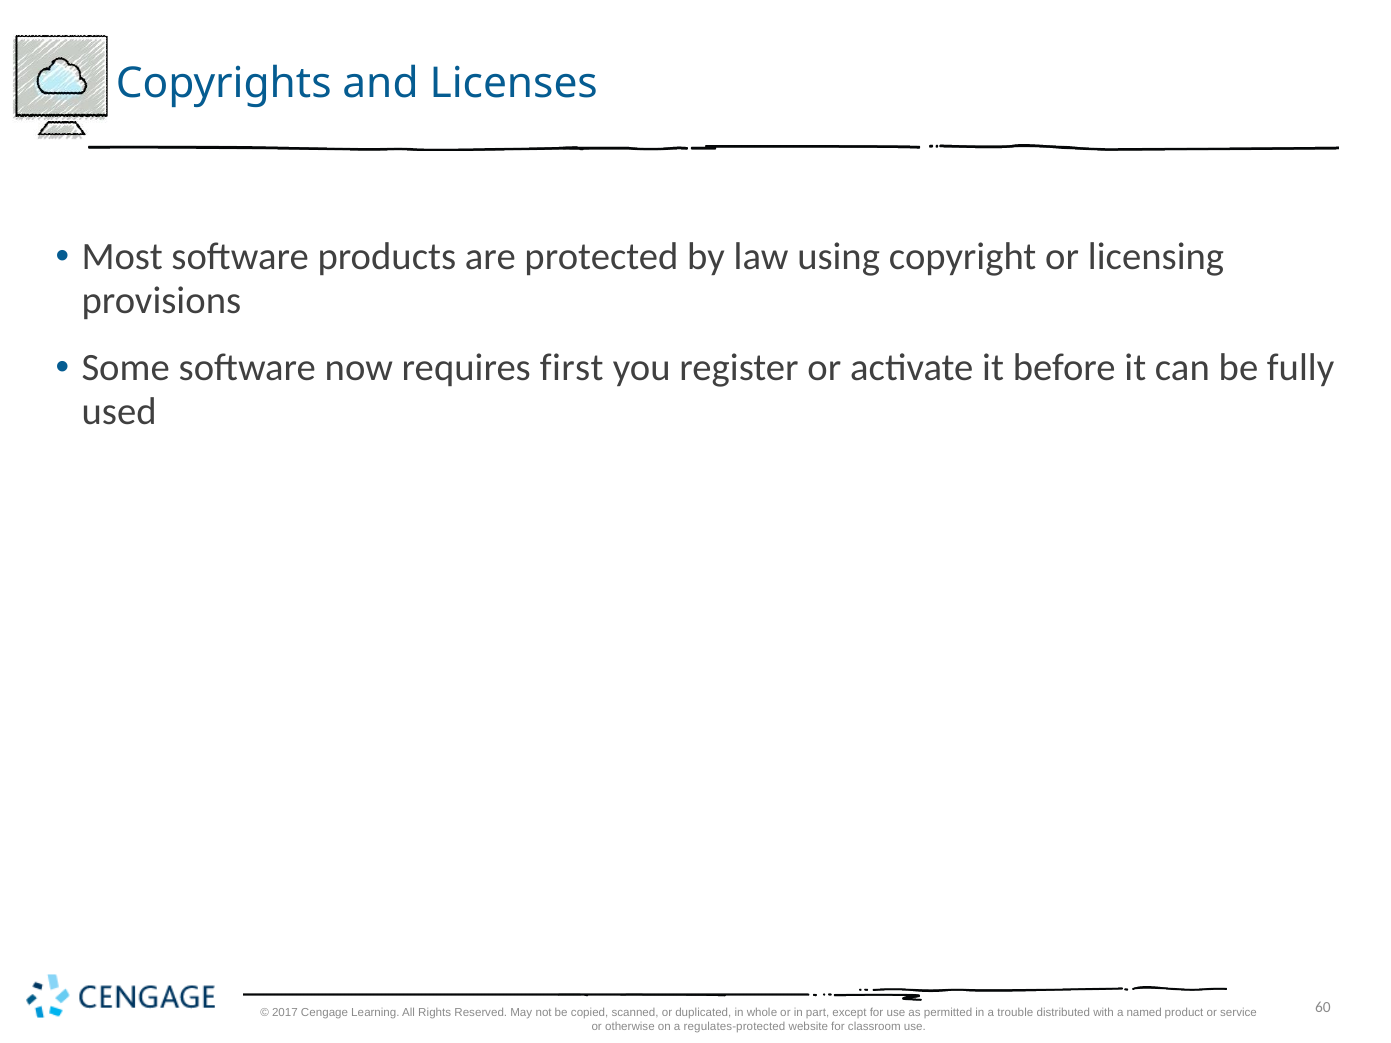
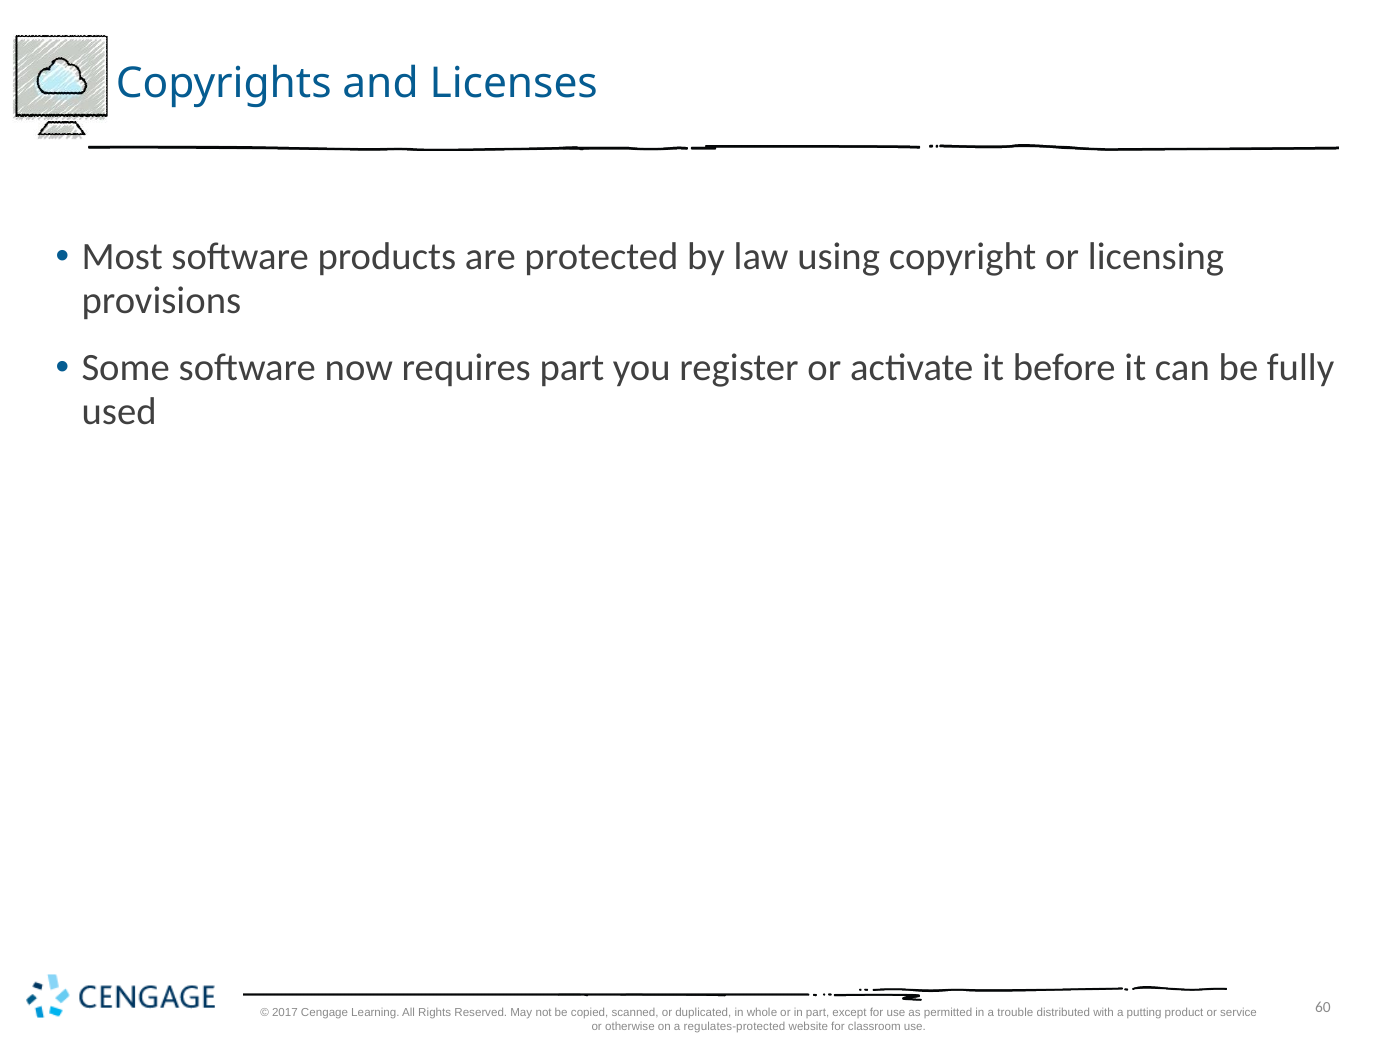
requires first: first -> part (572, 368)
named: named -> putting (1144, 1013)
